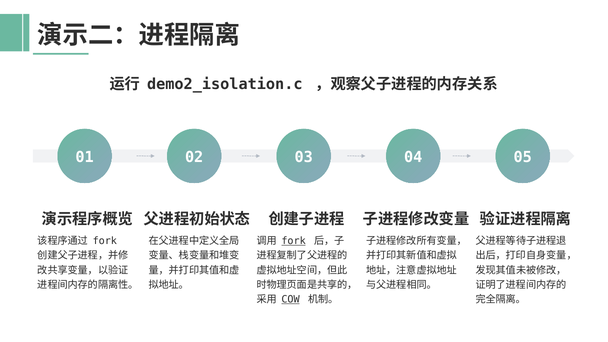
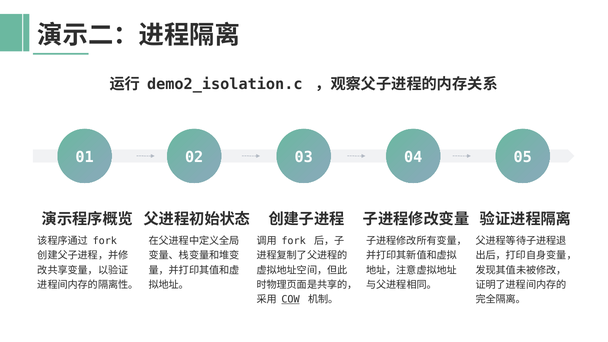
fork underline: present -> none (294, 241)
